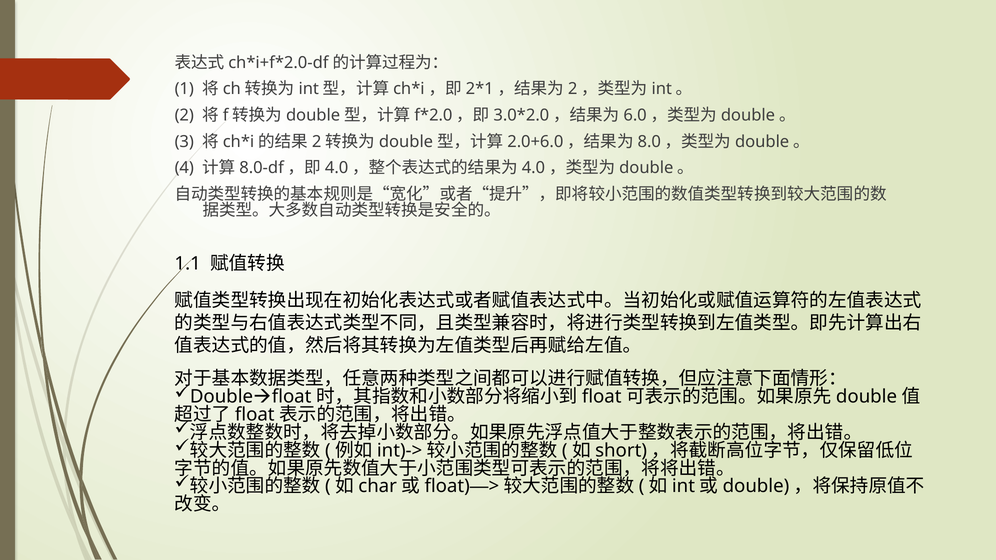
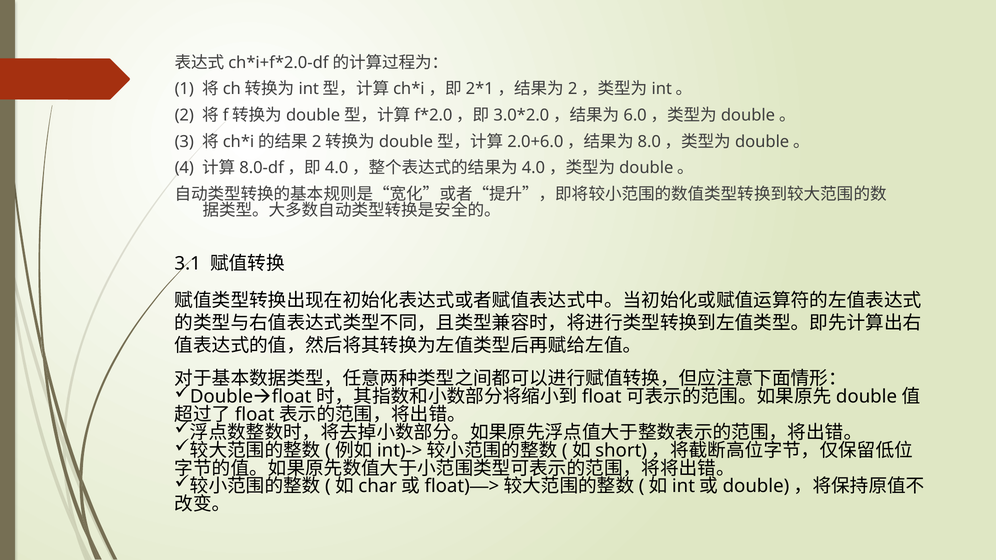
1.1: 1.1 -> 3.1 (188, 264)
